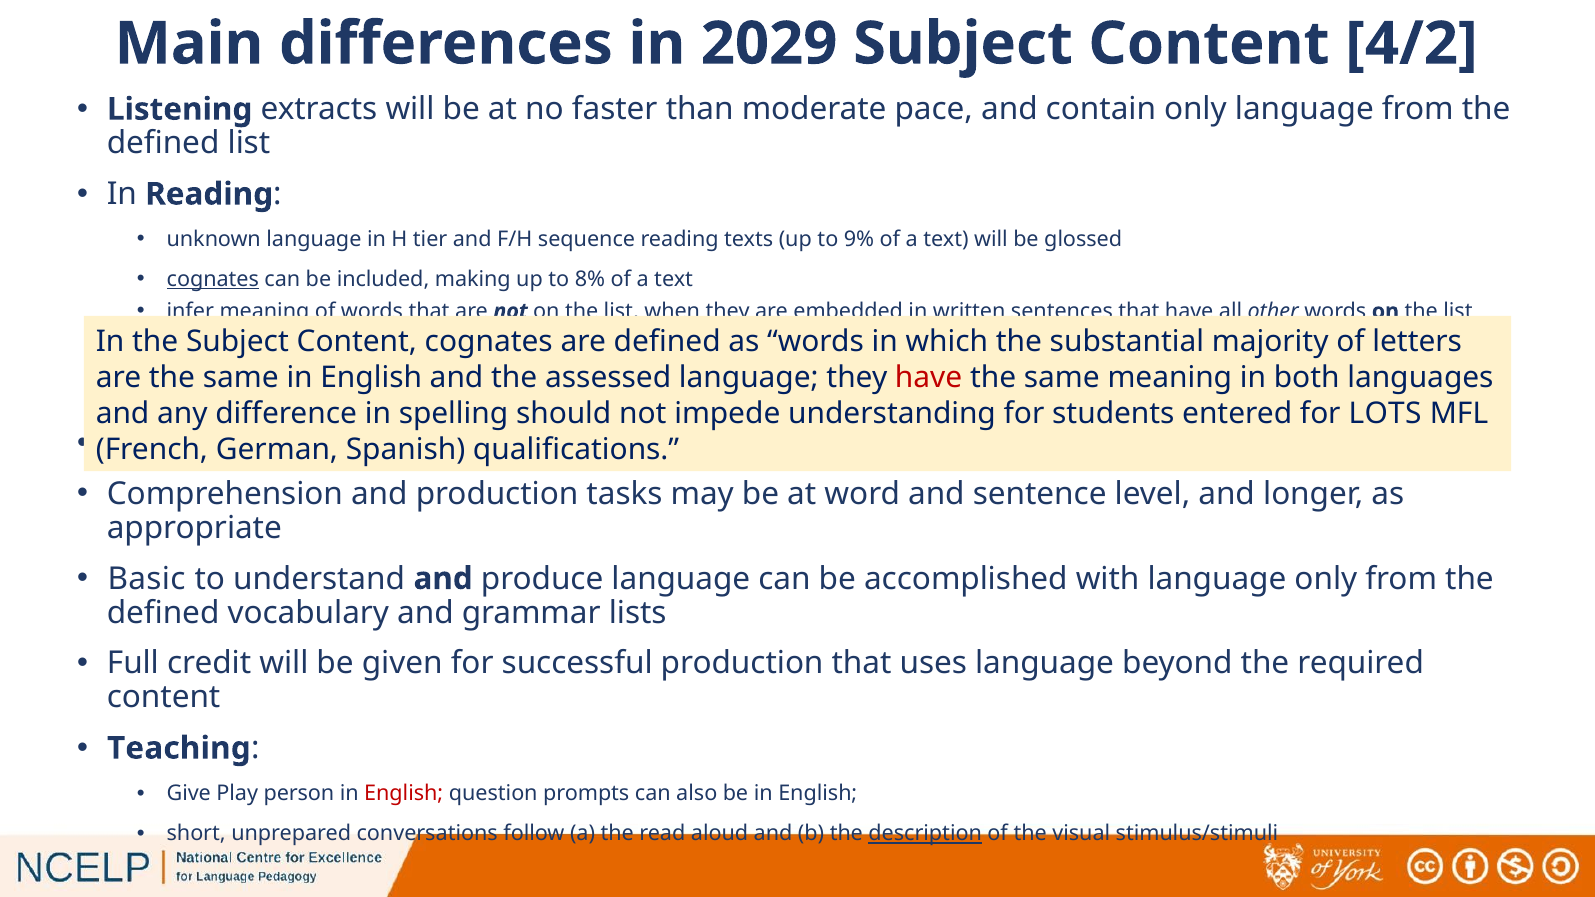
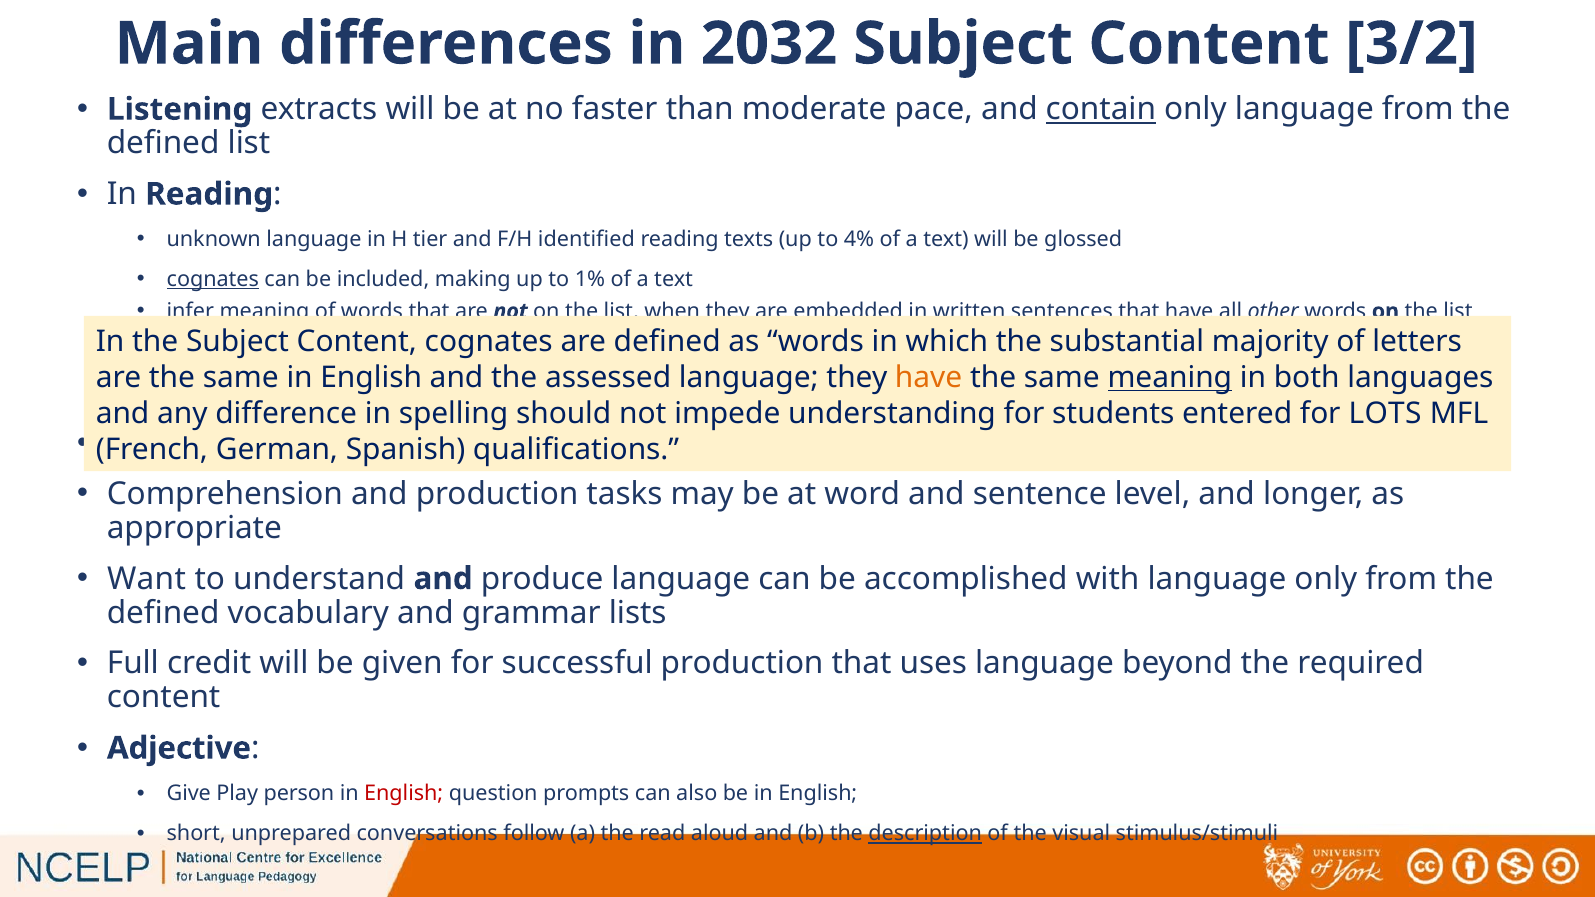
2029: 2029 -> 2032 (769, 44)
4/2: 4/2 -> 3/2 (1411, 44)
contain underline: none -> present (1101, 109)
sequence: sequence -> identified (586, 240)
9%: 9% -> 4% (859, 240)
8%: 8% -> 1% (590, 280)
have colour: red -> orange (929, 378)
meaning underline: none -> present (1170, 378)
Basic: Basic -> Want (146, 579)
Teaching: Teaching -> Adjective (179, 748)
